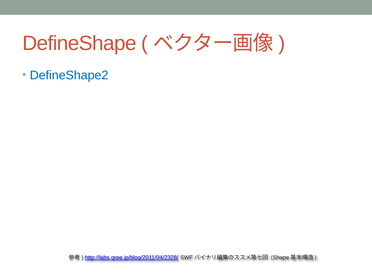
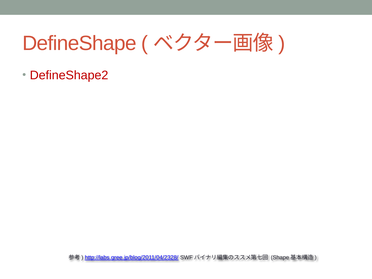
DefineShape2 colour: blue -> red (69, 75)
